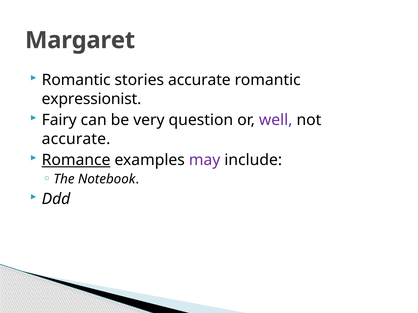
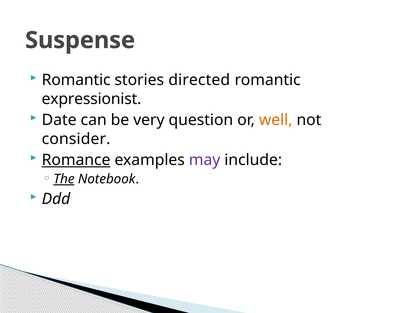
Margaret: Margaret -> Suspense (80, 40)
stories accurate: accurate -> directed (199, 80)
Fairy: Fairy -> Date (59, 120)
well colour: purple -> orange (276, 120)
accurate: accurate -> consider (76, 139)
The underline: none -> present (64, 179)
